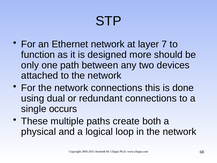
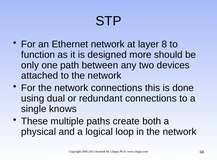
7: 7 -> 8 (164, 44)
occurs: occurs -> knows (63, 109)
